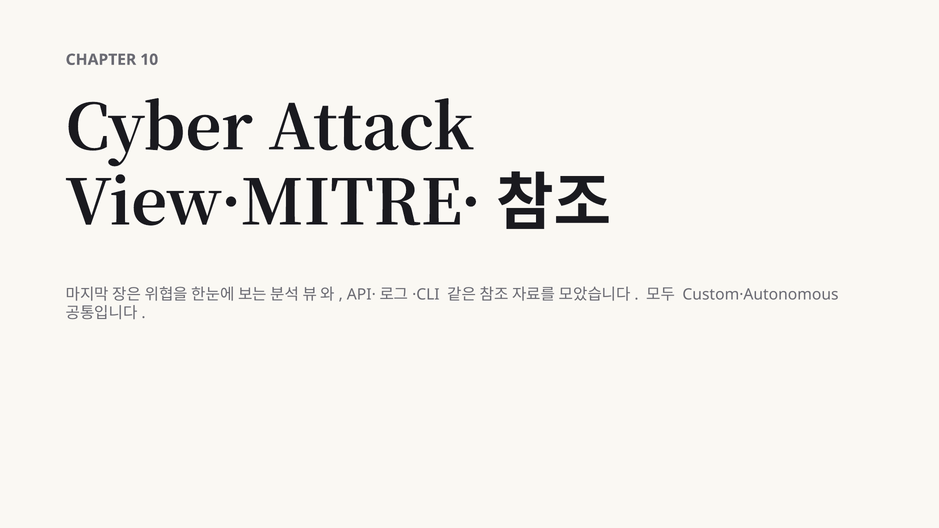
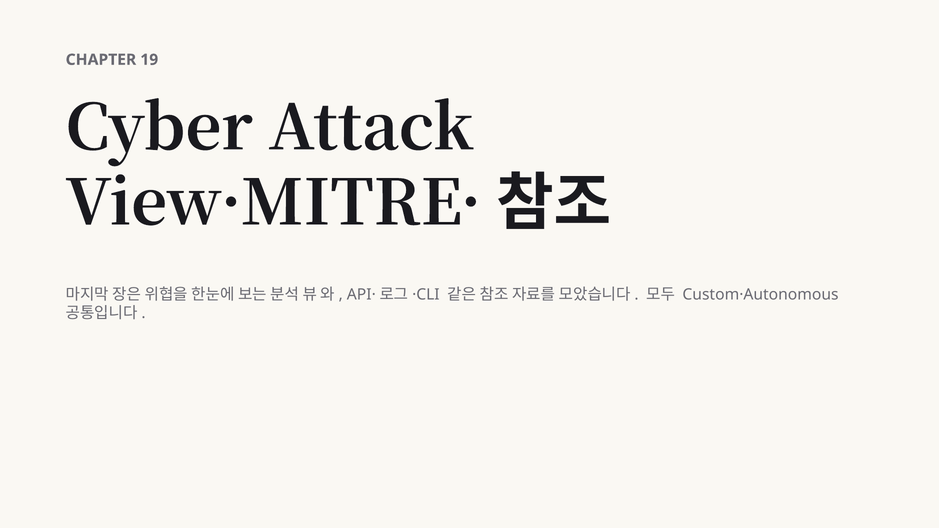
10: 10 -> 19 (149, 60)
